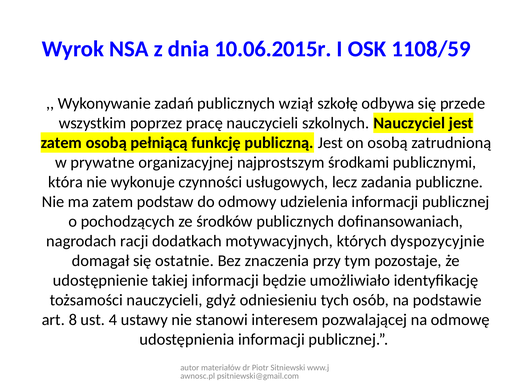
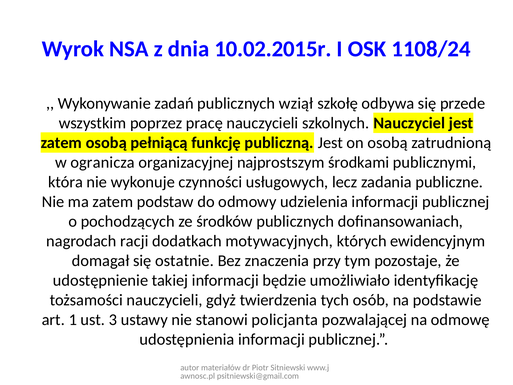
10.06.2015r: 10.06.2015r -> 10.02.2015r (273, 49)
1108/59: 1108/59 -> 1108/24 (431, 49)
prywatne: prywatne -> ogranicza (103, 162)
dyspozycyjnie: dyspozycyjnie -> ewidencyjnym (438, 241)
odniesieniu: odniesieniu -> twierdzenia (279, 300)
8: 8 -> 1 (73, 319)
4: 4 -> 3 (113, 319)
interesem: interesem -> policjanta (285, 319)
